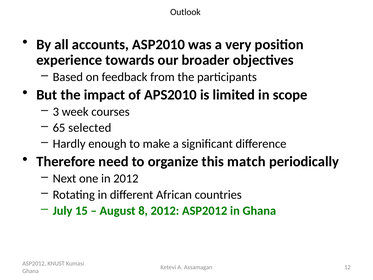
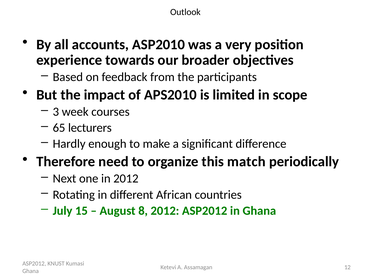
selected: selected -> lecturers (90, 128)
